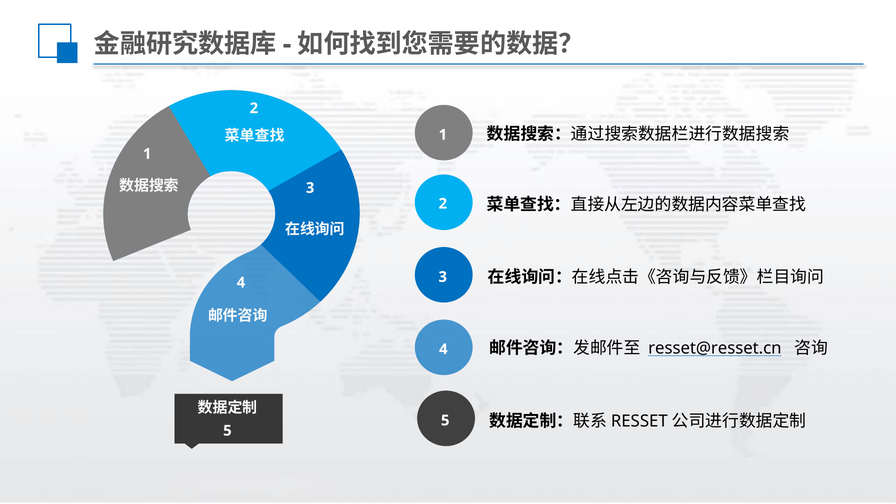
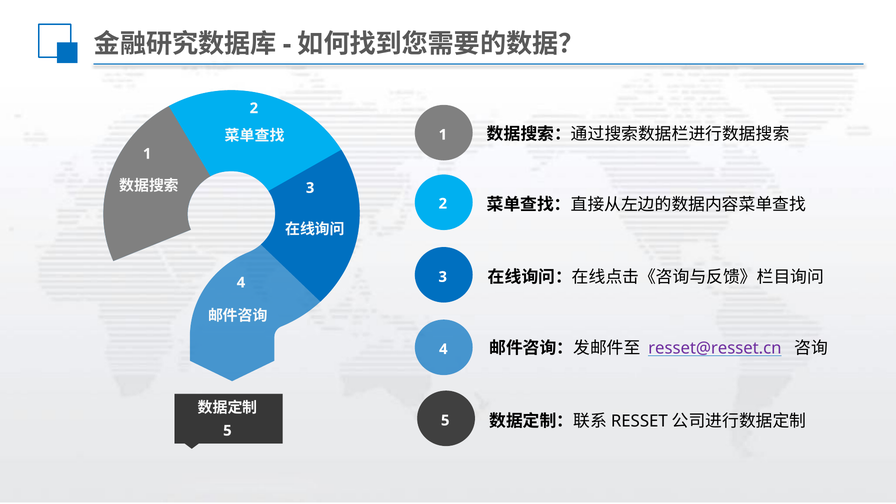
resset@resset.cn colour: black -> purple (715, 348)
